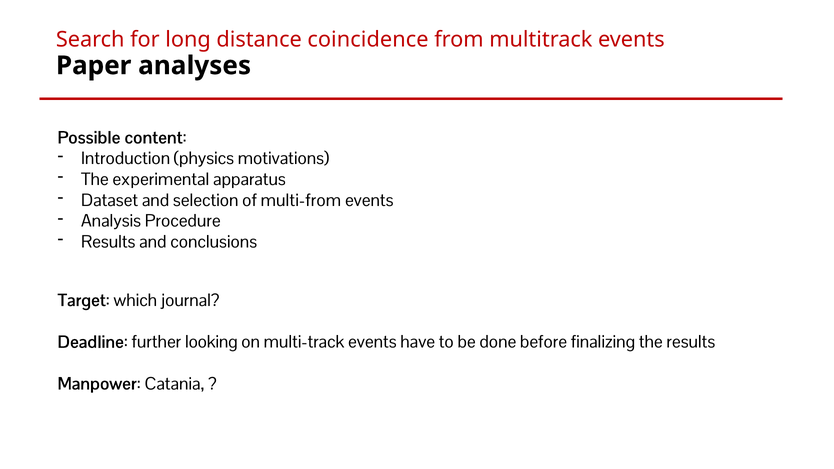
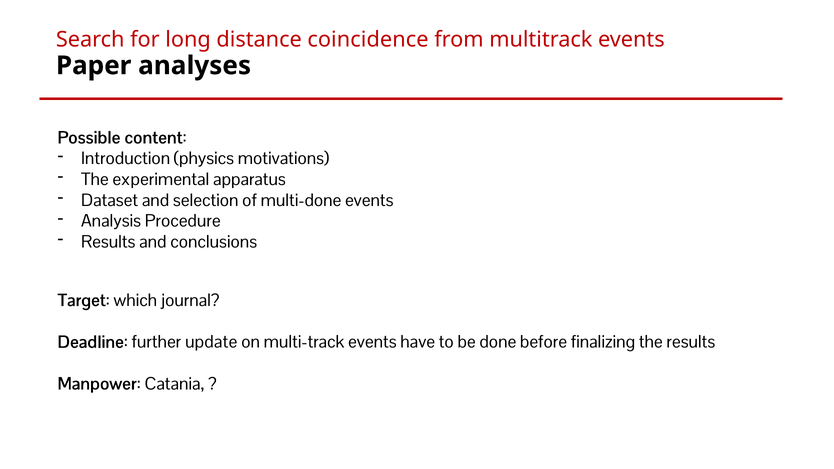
multi-from: multi-from -> multi-done (301, 200)
looking: looking -> update (211, 342)
